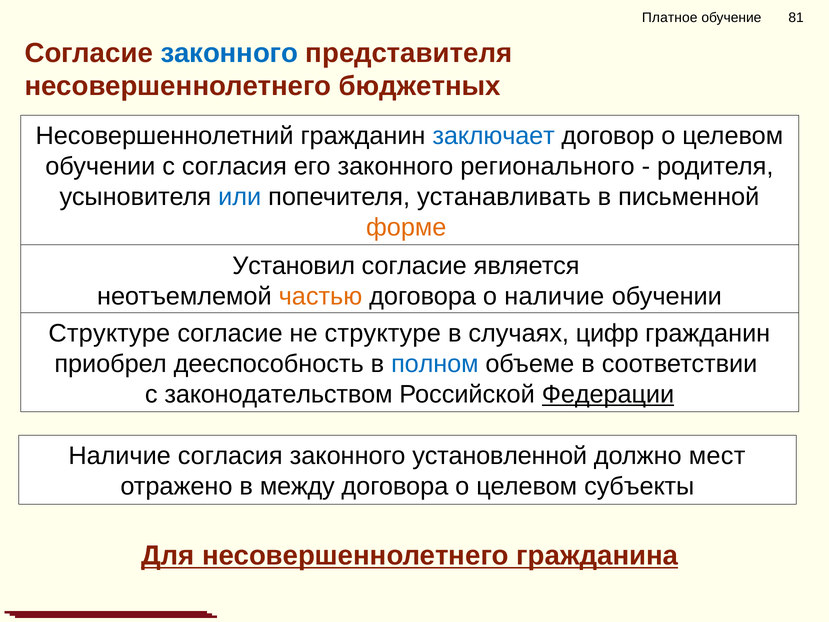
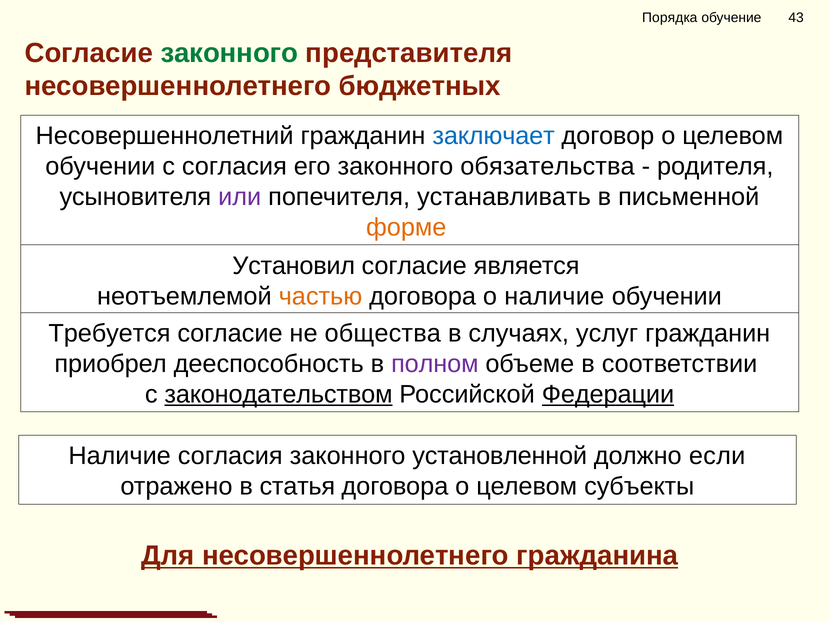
Платное: Платное -> Порядка (670, 17)
81: 81 -> 43 (796, 17)
законного colour: blue -> green (229, 53)
регионального: регионального -> обязательства (547, 166)
или colour: blue -> purple (240, 197)
Структуре: Структуре -> Требуется (109, 333)
не структуре: структуре -> общества (383, 333)
цифр: цифр -> услуг (607, 333)
полном colour: blue -> purple (435, 364)
законодательством underline: none -> present (279, 394)
мест: мест -> если (717, 456)
между: между -> статья (297, 486)
